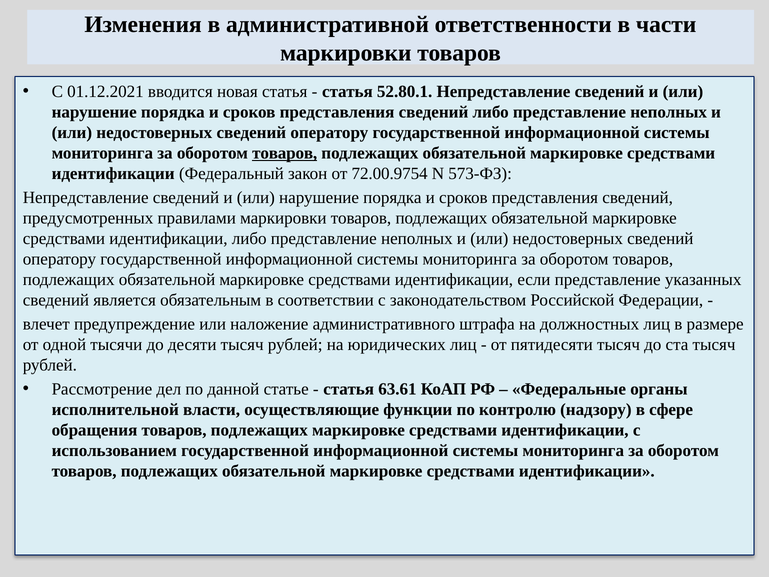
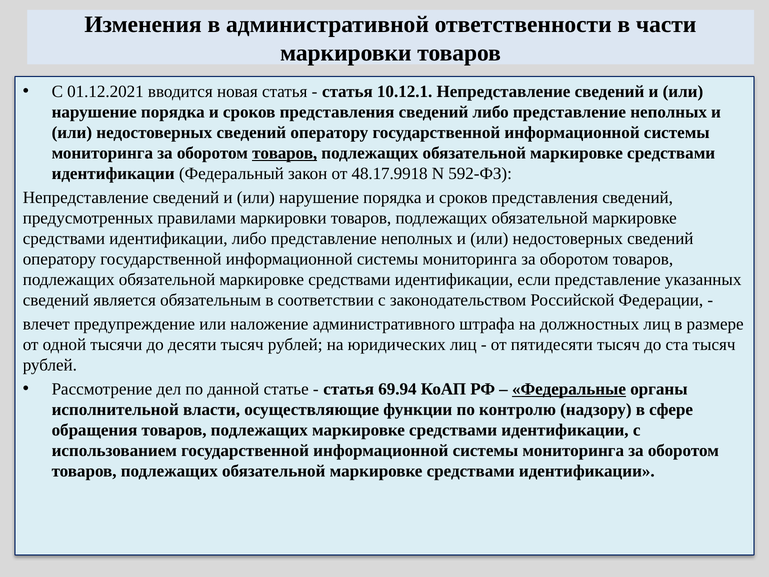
52.80.1: 52.80.1 -> 10.12.1 (405, 92)
72.00.9754: 72.00.9754 -> 48.17.9918 (390, 174)
573-ФЗ: 573-ФЗ -> 592-ФЗ (480, 174)
63.61: 63.61 -> 69.94 (397, 389)
Федеральные underline: none -> present (569, 389)
